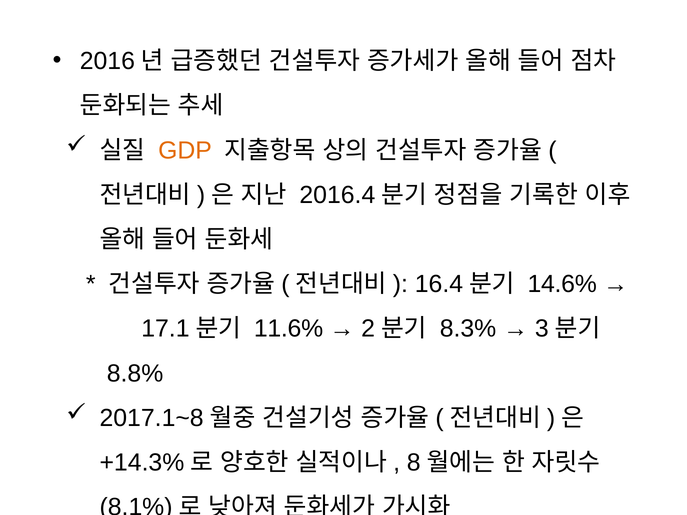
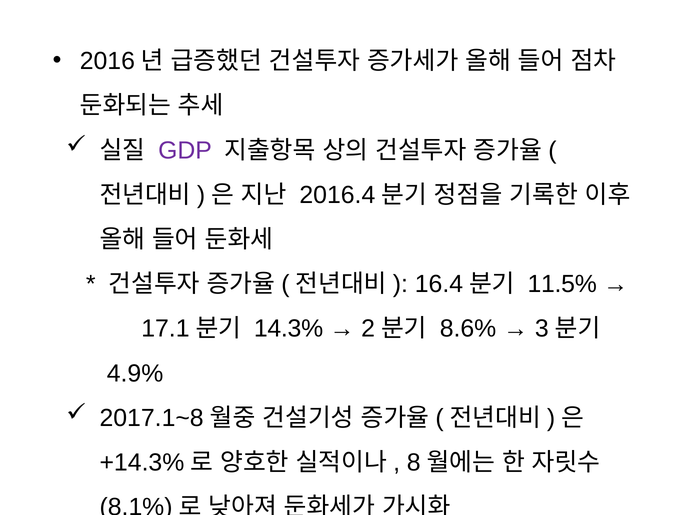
GDP colour: orange -> purple (185, 150)
14.6%: 14.6% -> 11.5% (562, 284)
11.6%: 11.6% -> 14.3% (289, 329)
8.3%: 8.3% -> 8.6% (468, 329)
8.8%: 8.8% -> 4.9% (135, 374)
